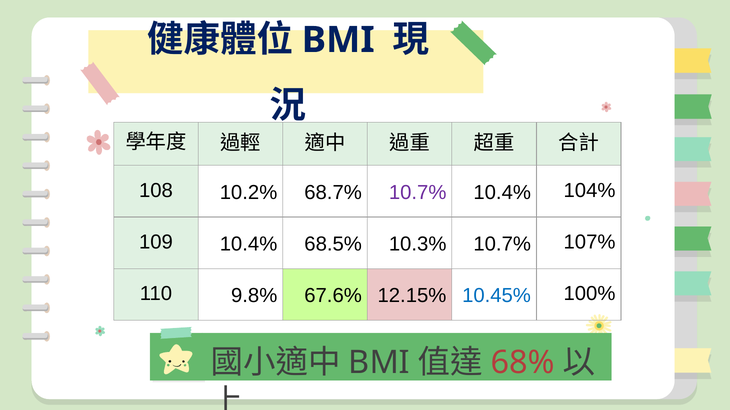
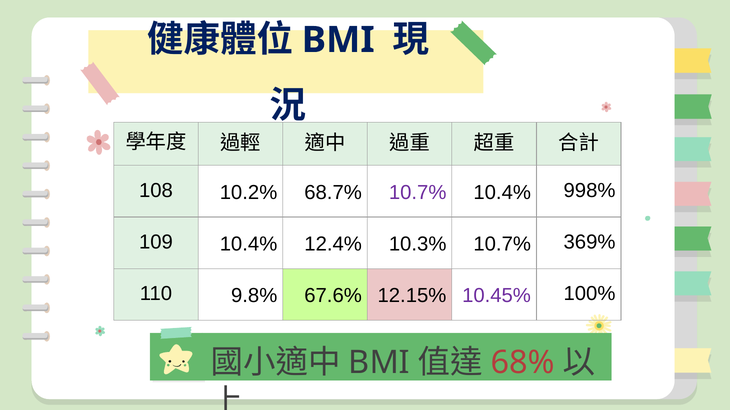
104%: 104% -> 998% (590, 191)
68.5%: 68.5% -> 12.4% (333, 244)
107%: 107% -> 369% (590, 242)
10.45% colour: blue -> purple (497, 296)
